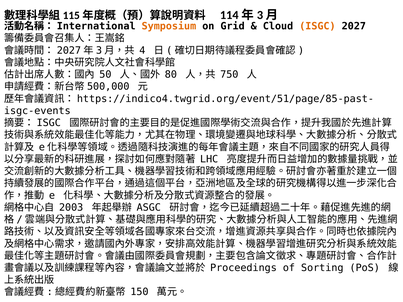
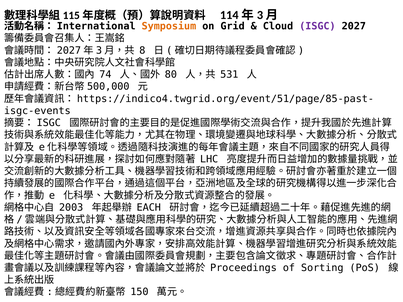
ISGC colour: orange -> purple (317, 26)
4: 4 -> 8 (142, 50)
50: 50 -> 74 (105, 75)
750: 750 -> 531 (229, 75)
ASGC: ASGC -> EACH (149, 208)
